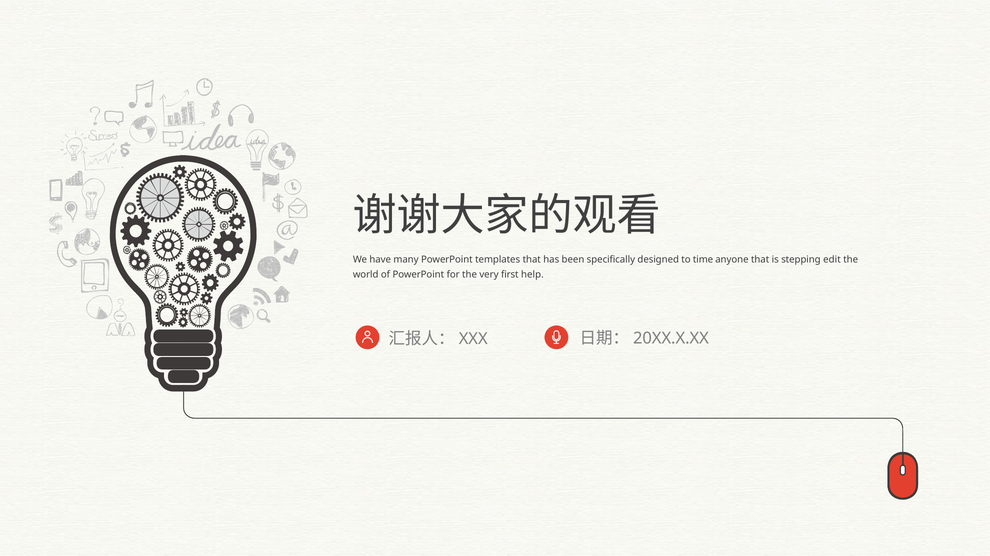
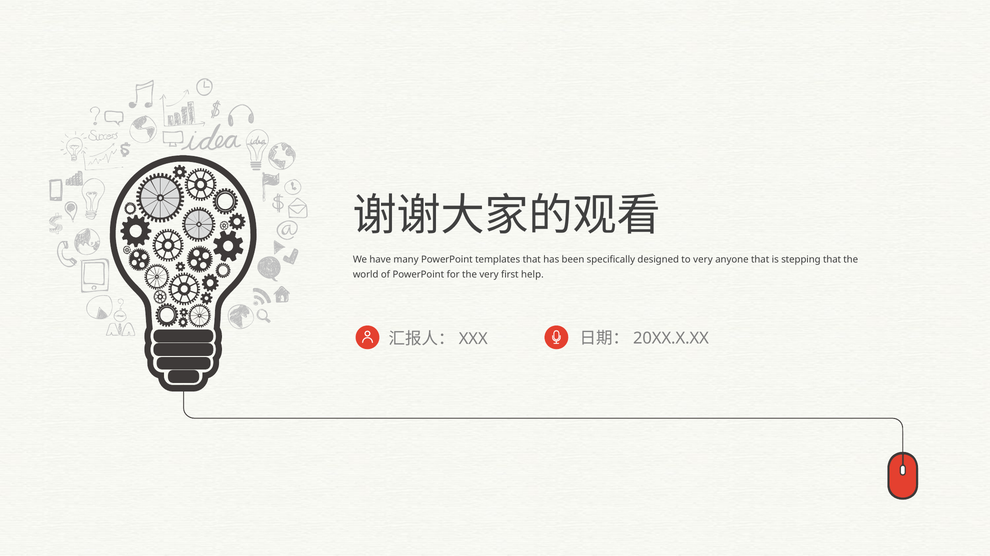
to time: time -> very (703, 260)
stepping edit: edit -> that (832, 260)
